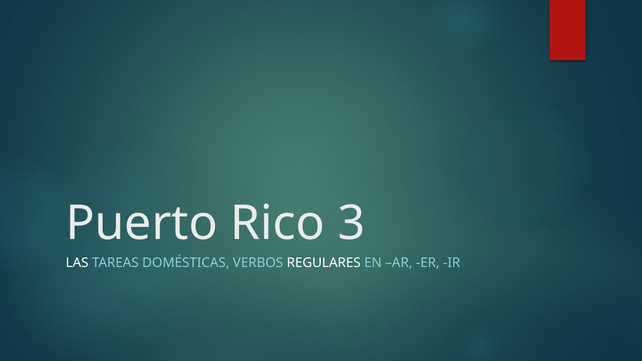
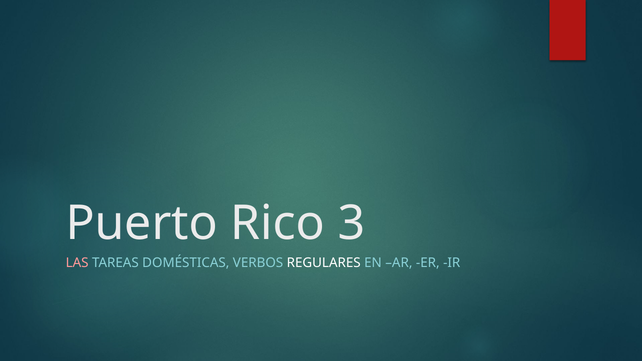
LAS colour: white -> pink (77, 263)
